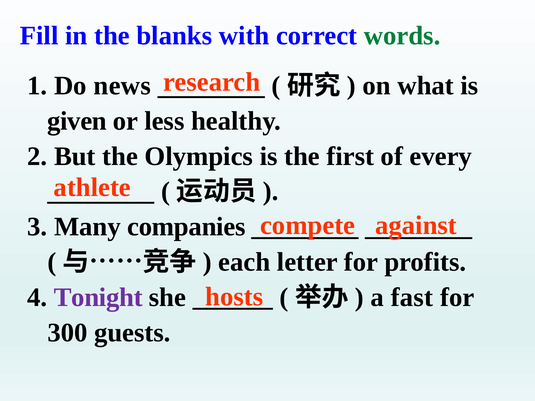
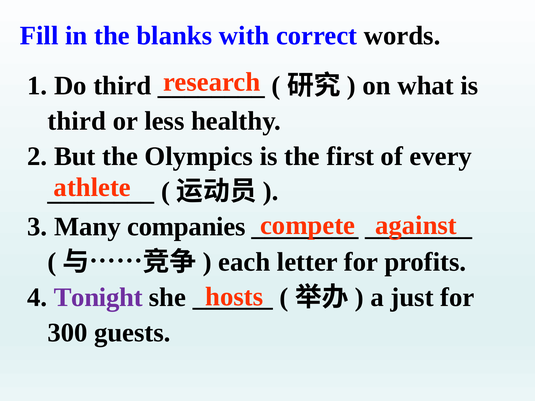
words colour: green -> black (402, 36)
Do news: news -> third (122, 86)
given: given -> third (77, 121)
fast: fast -> just (412, 297)
